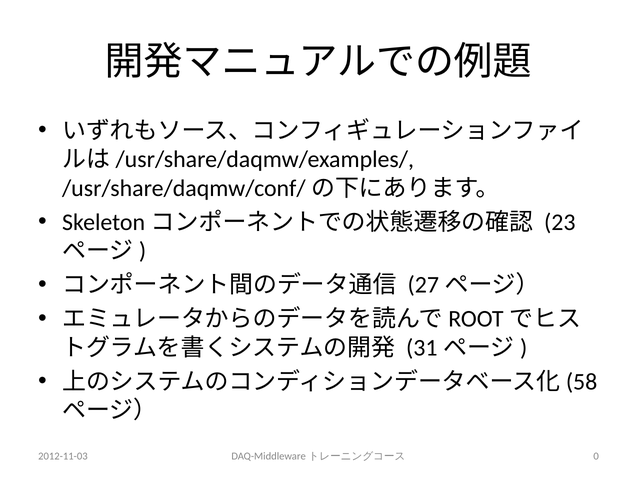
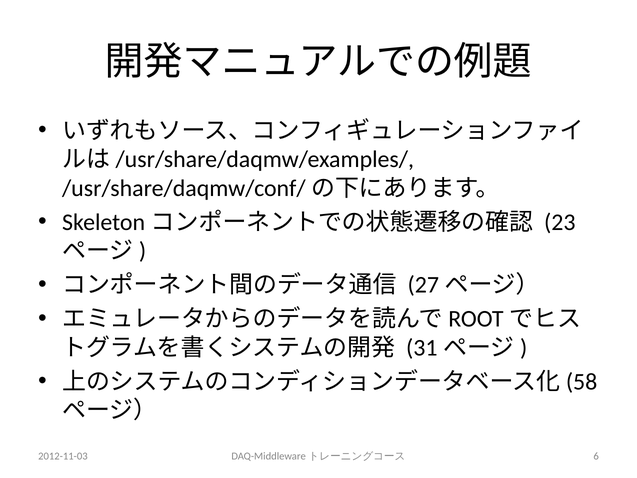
0: 0 -> 6 (596, 456)
